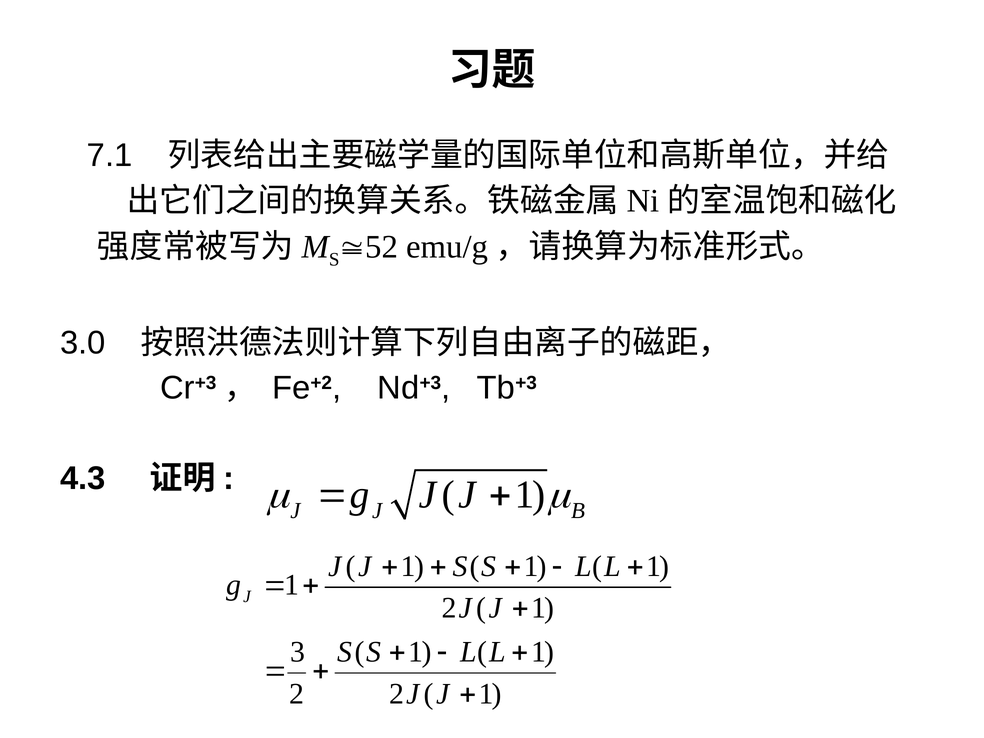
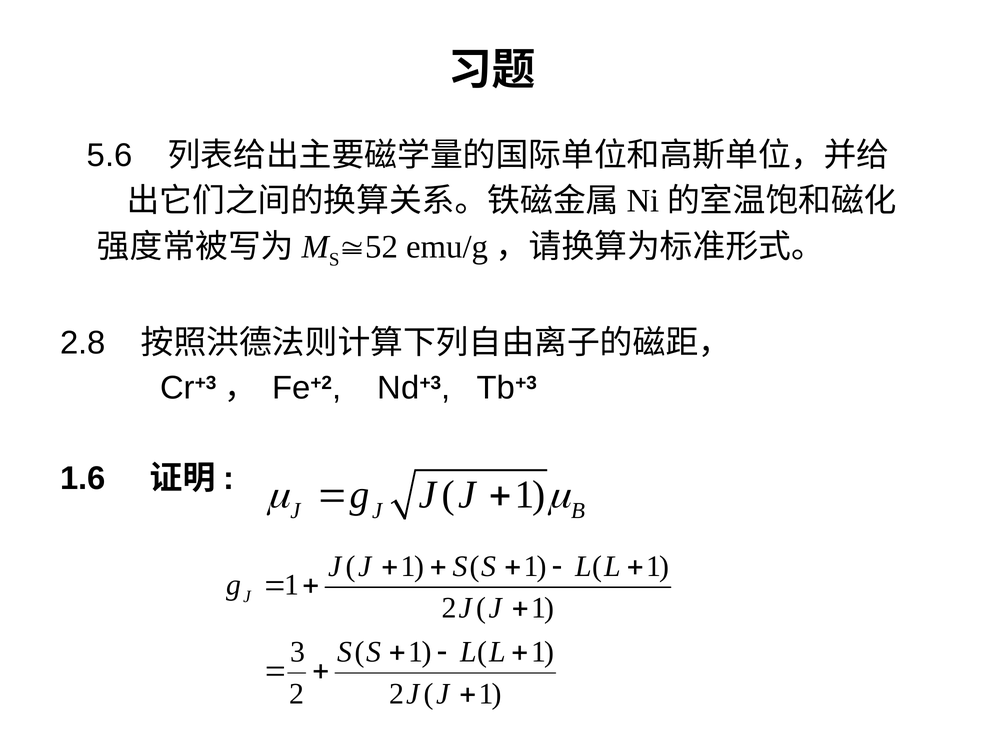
7.1: 7.1 -> 5.6 (110, 156)
3.0: 3.0 -> 2.8 (83, 343)
4.3: 4.3 -> 1.6 (83, 479)
